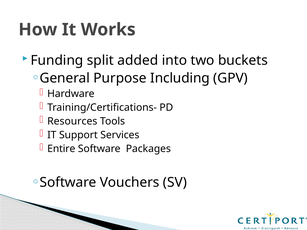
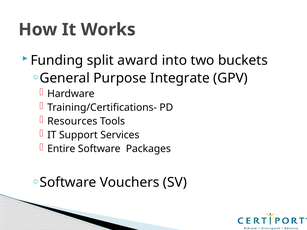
added: added -> award (138, 60)
Including: Including -> Integrate (180, 78)
